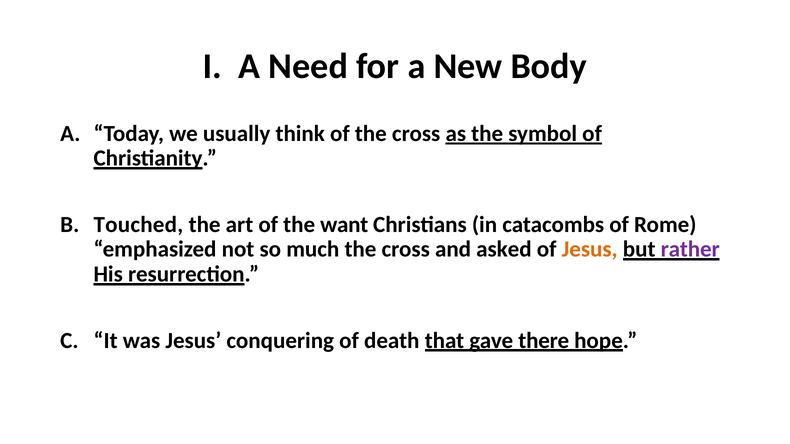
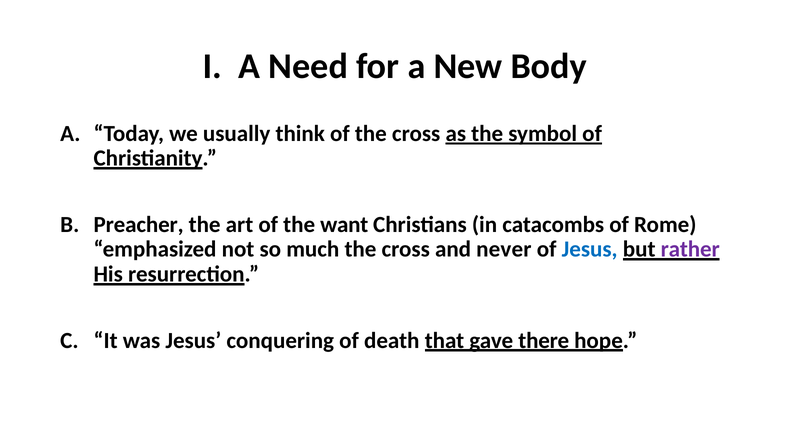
Touched: Touched -> Preacher (139, 225)
asked: asked -> never (504, 250)
Jesus colour: orange -> blue (590, 250)
